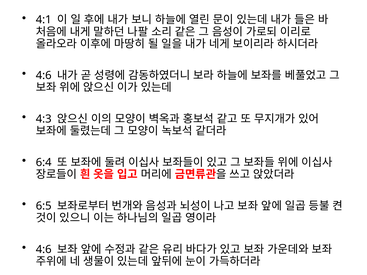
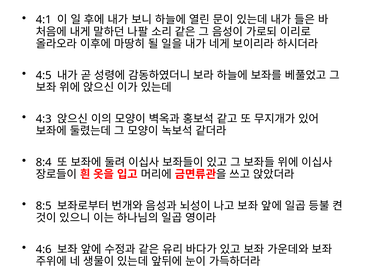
4:6: 4:6 -> 4:5 (44, 75)
6:4: 6:4 -> 8:4 (44, 163)
6:5: 6:5 -> 8:5 (44, 206)
